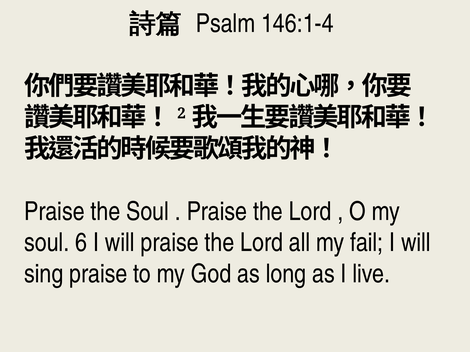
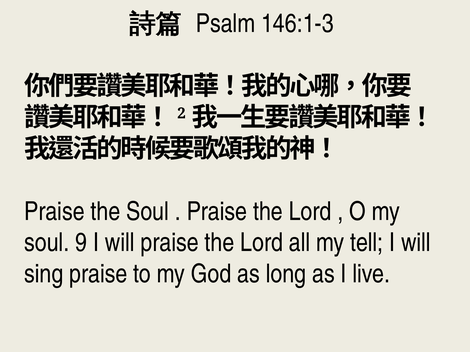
146:1-4: 146:1-4 -> 146:1-3 (297, 24)
6: 6 -> 9 (81, 243)
fail: fail -> tell (367, 243)
